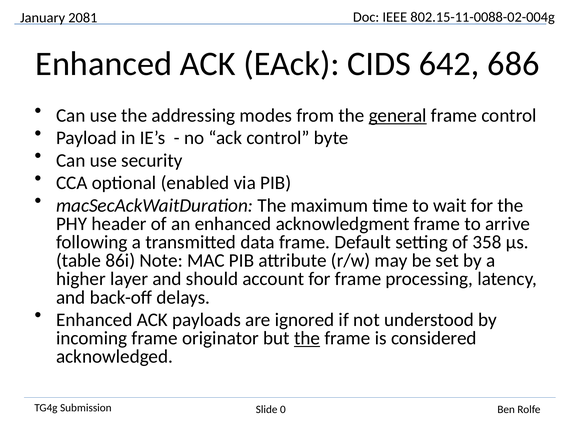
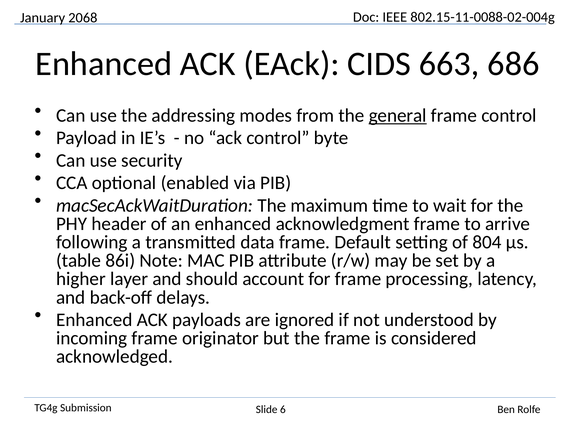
2081: 2081 -> 2068 (83, 18)
642: 642 -> 663 (449, 64)
358: 358 -> 804 (487, 242)
the underline: present -> none (307, 338)
0: 0 -> 6 (283, 410)
